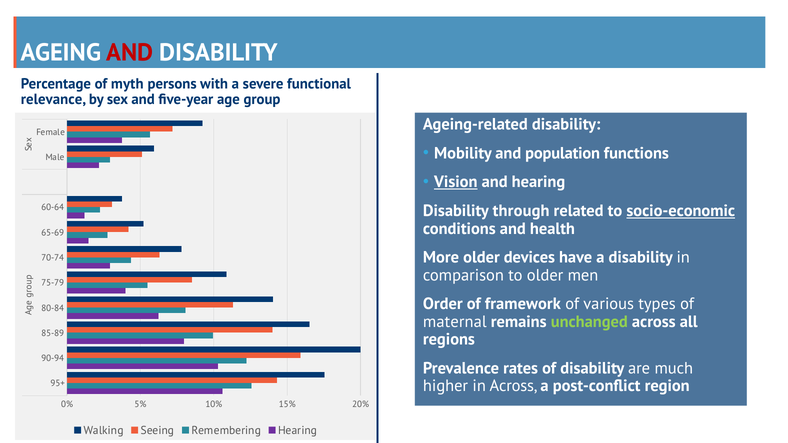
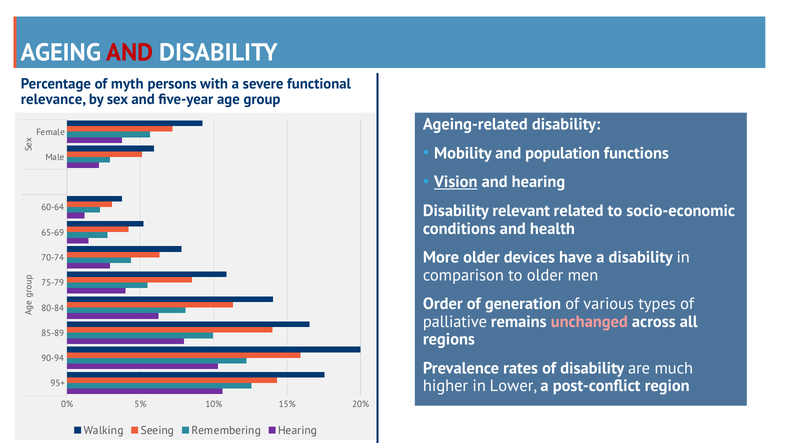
through: through -> relevant (521, 211)
socio-economic underline: present -> none (681, 211)
framework: framework -> generation (523, 304)
maternal: maternal -> palliative (455, 322)
unchanged colour: light green -> pink (589, 322)
in Across: Across -> Lower (513, 386)
